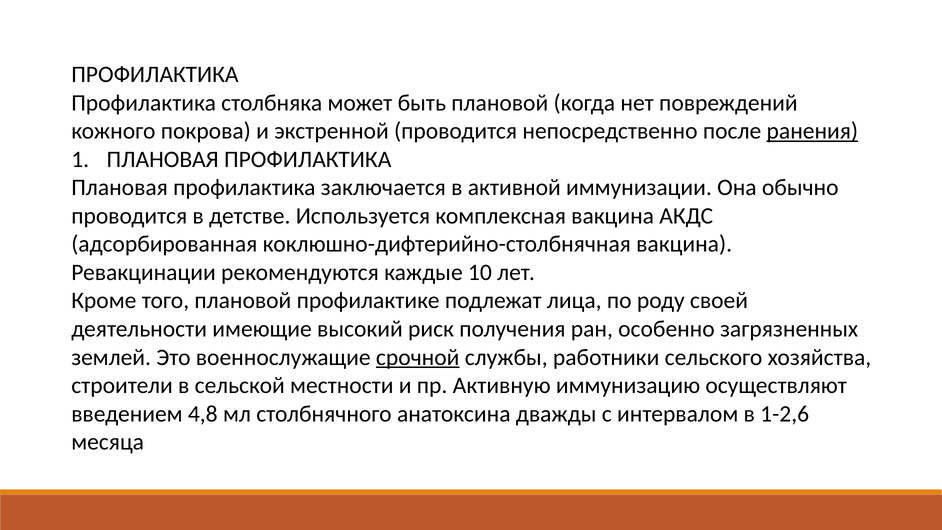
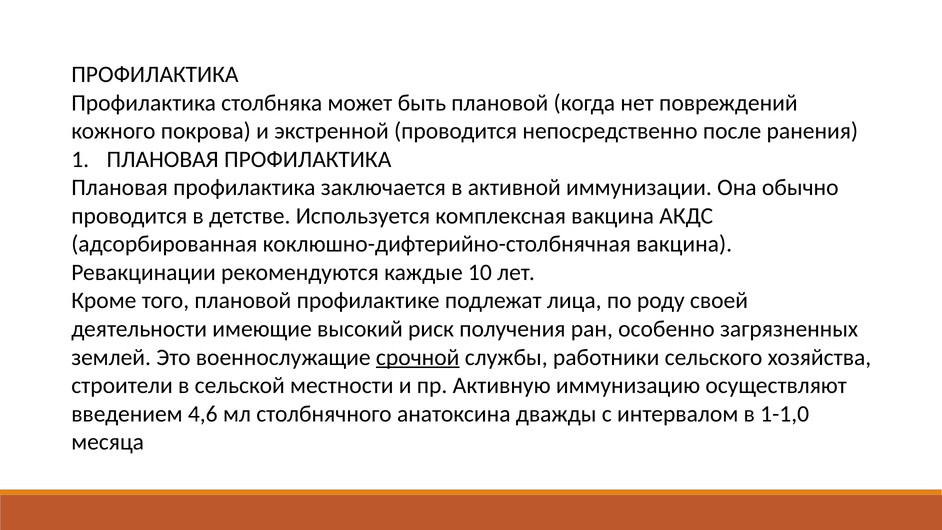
ранения underline: present -> none (812, 131)
4,8: 4,8 -> 4,6 (203, 414)
1-2,6: 1-2,6 -> 1-1,0 (785, 414)
